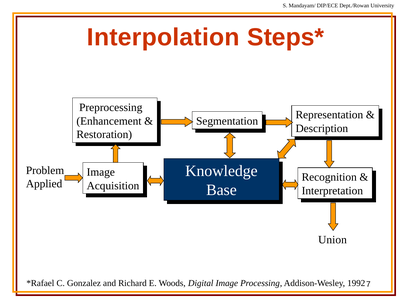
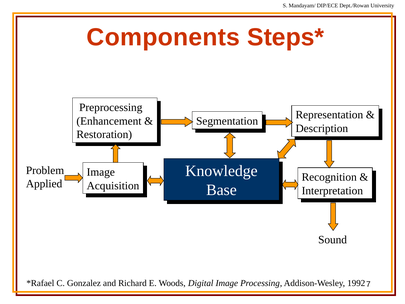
Interpolation: Interpolation -> Components (163, 37)
Union: Union -> Sound (333, 240)
